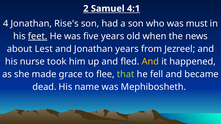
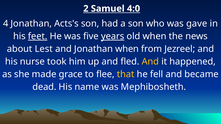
4:1: 4:1 -> 4:0 (134, 9)
Rise's: Rise's -> Acts's (66, 24)
must: must -> gave (197, 24)
years underline: none -> present (113, 36)
Jonathan years: years -> when (127, 49)
that colour: light green -> yellow (126, 74)
